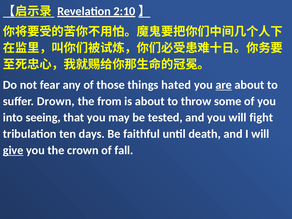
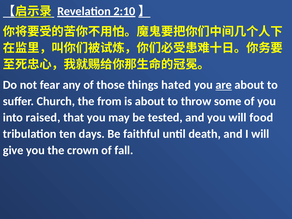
Drown: Drown -> Church (56, 101)
seeing: seeing -> raised (43, 118)
fight: fight -> food (261, 118)
give underline: present -> none (13, 150)
